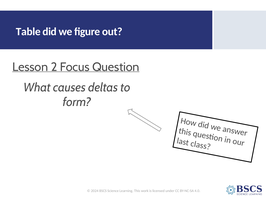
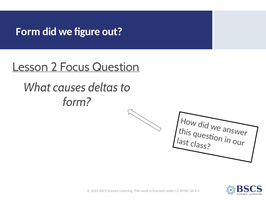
Table: Table -> Form (28, 32)
